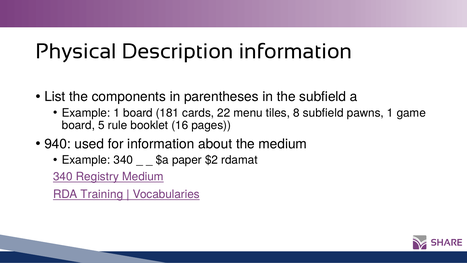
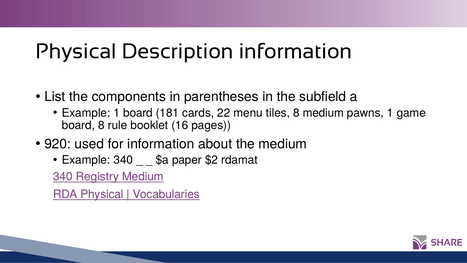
8 subfield: subfield -> medium (323, 113)
board 5: 5 -> 8 (101, 125)
940: 940 -> 920 (58, 144)
RDA Training: Training -> Physical (102, 194)
